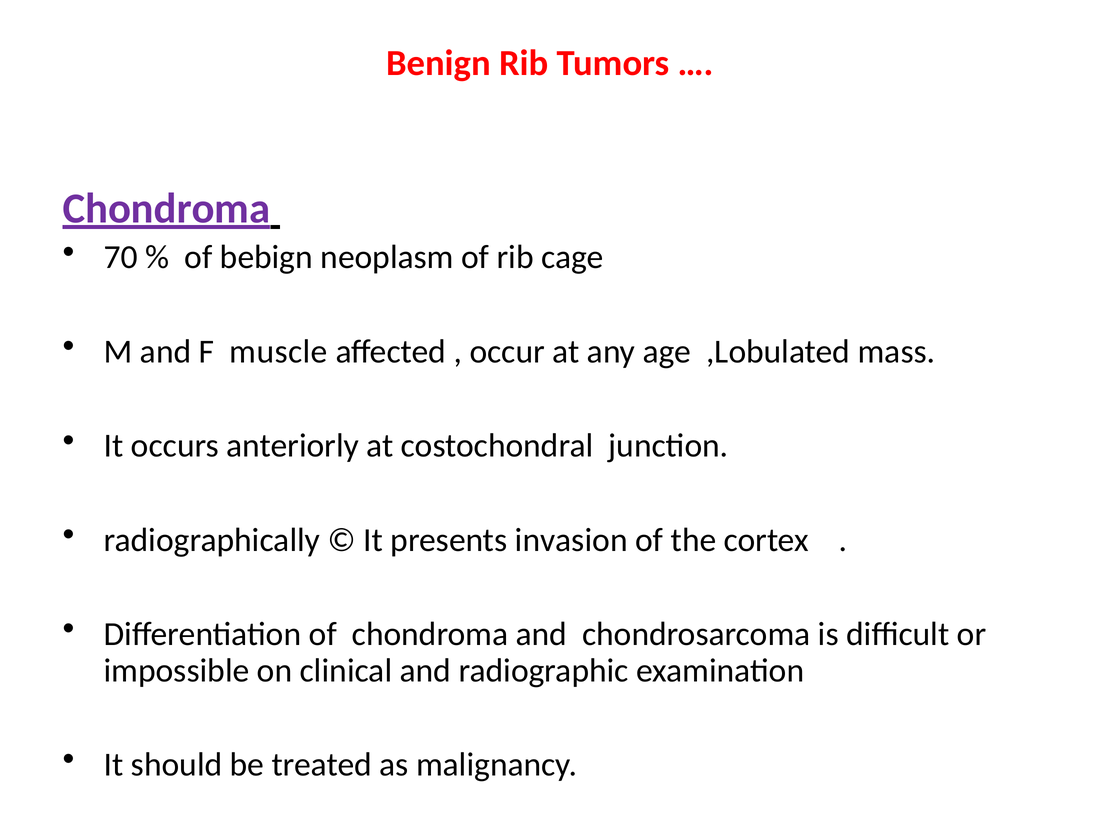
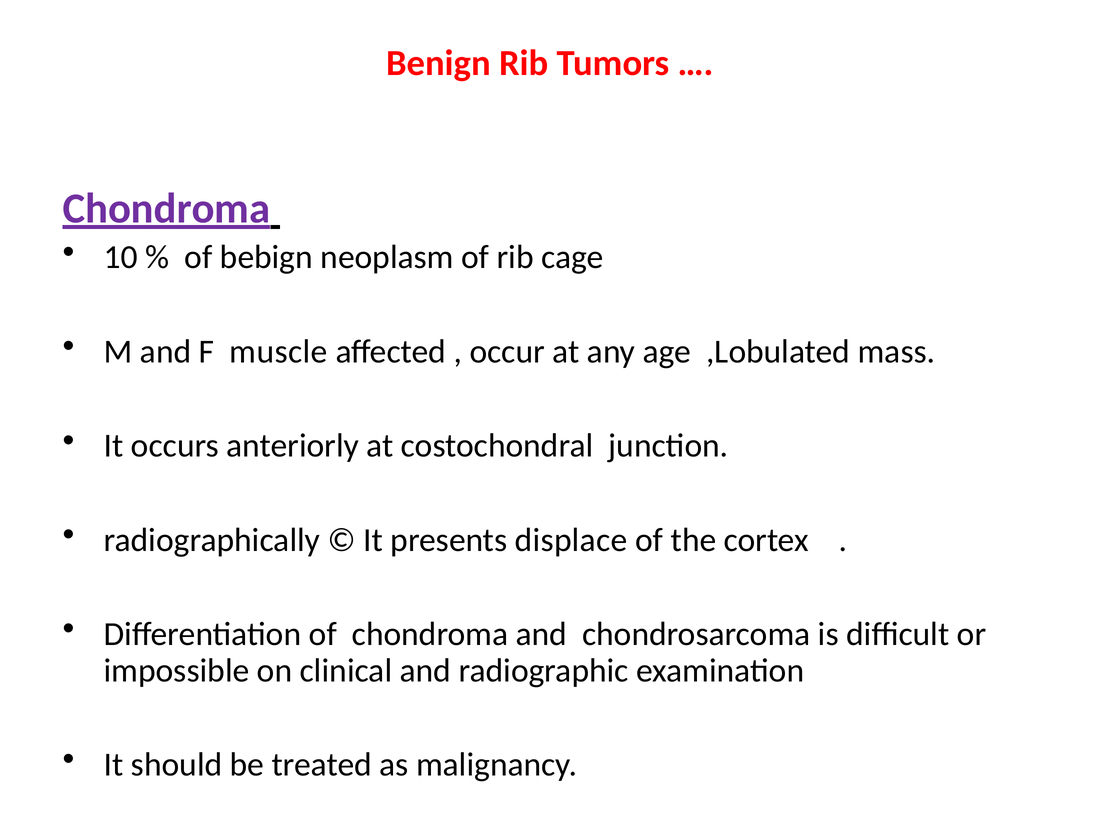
70: 70 -> 10 (121, 257)
invasion: invasion -> displace (571, 540)
